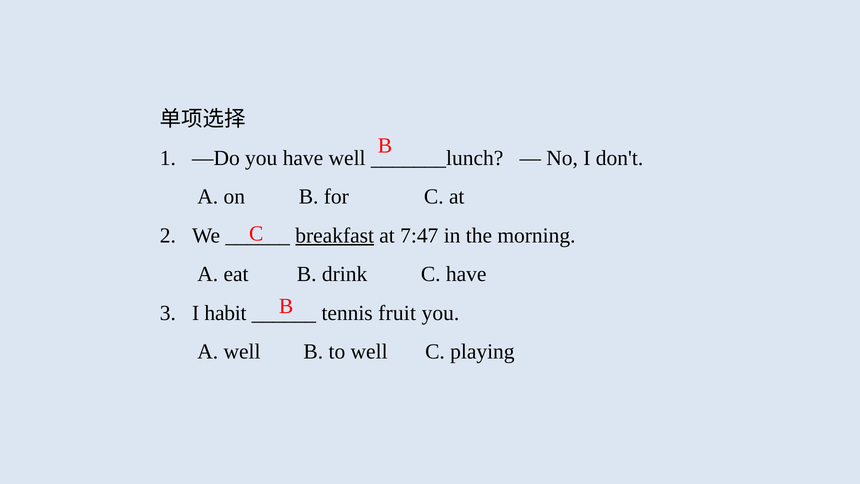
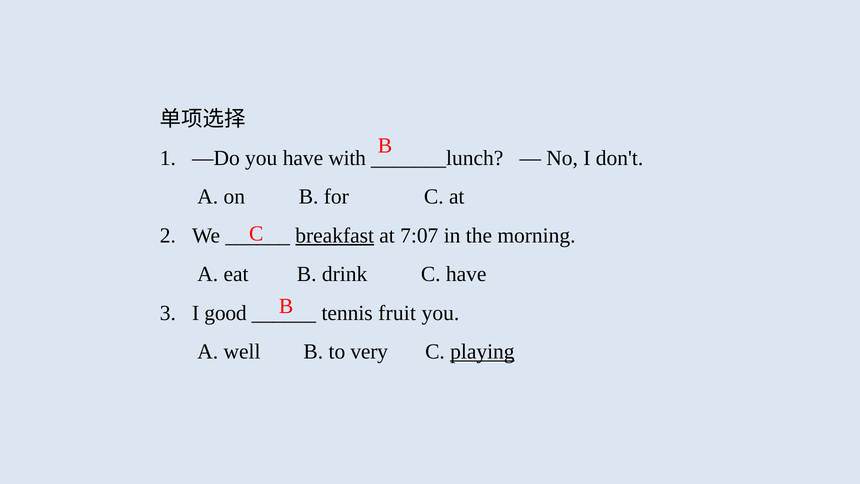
have well: well -> with (347, 158)
7:47: 7:47 -> 7:07 (419, 235)
habit: habit -> good (226, 313)
to well: well -> very (369, 352)
playing underline: none -> present (482, 352)
